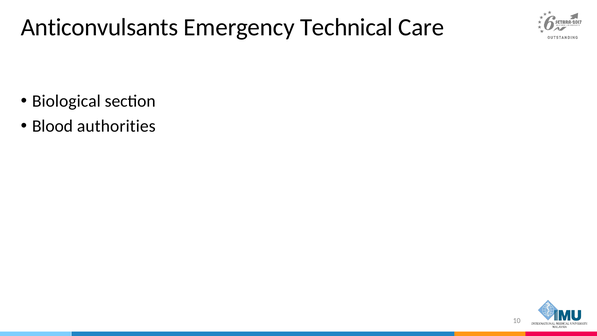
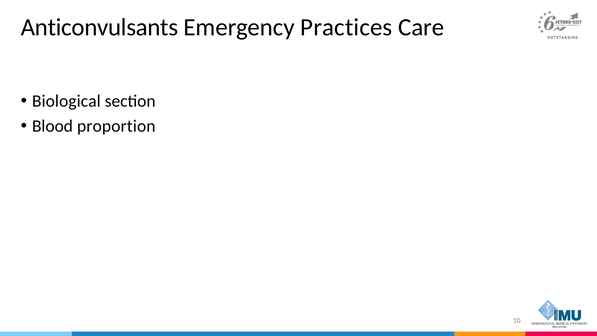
Technical: Technical -> Practices (346, 27)
authorities: authorities -> proportion (116, 126)
